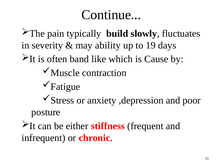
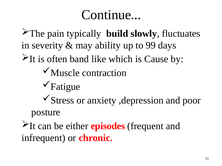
19: 19 -> 99 (151, 45)
stiffness: stiffness -> episodes (108, 126)
